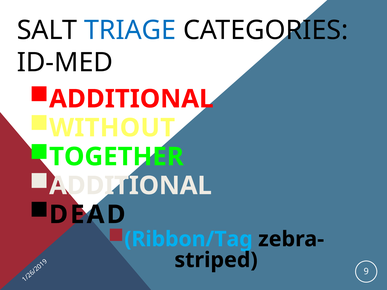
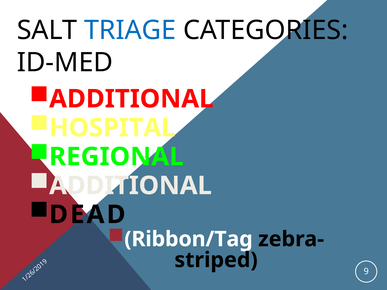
WITHOUT: WITHOUT -> HOSPITAL (112, 128)
TOGETHER: TOGETHER -> REGIONAL (116, 157)
Ribbon/Tag colour: light blue -> white (189, 239)
